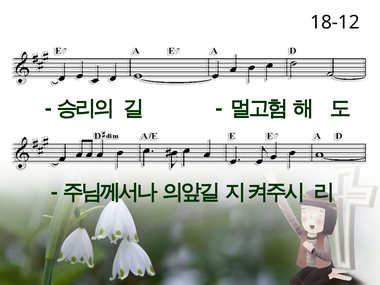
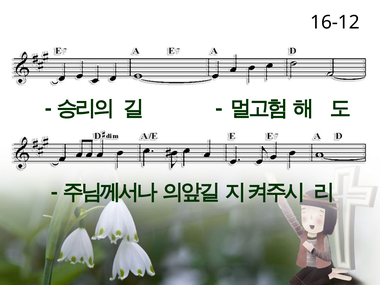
18-12: 18-12 -> 16-12 (335, 22)
